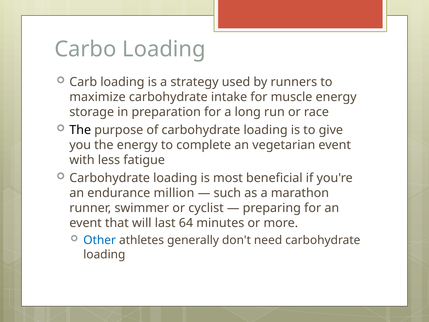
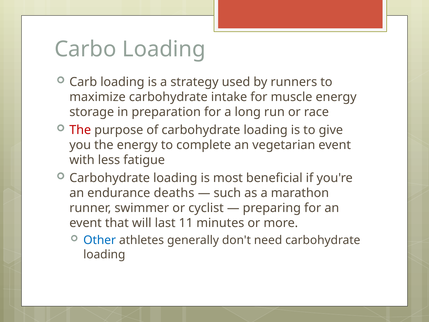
The colour: black -> red (80, 130)
million: million -> deaths (174, 193)
64: 64 -> 11 (186, 223)
